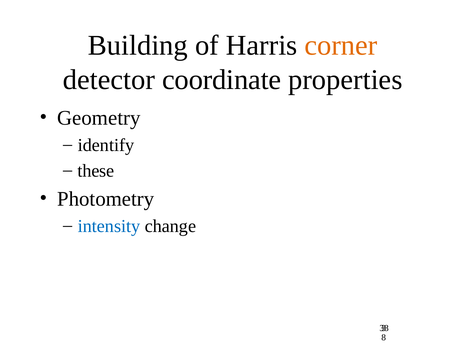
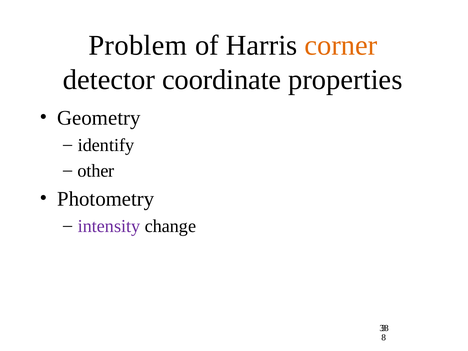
Building: Building -> Problem (138, 45)
these: these -> other (96, 171)
intensity colour: blue -> purple (109, 226)
